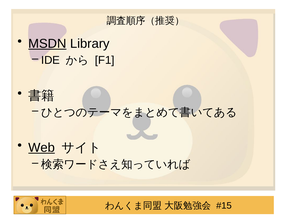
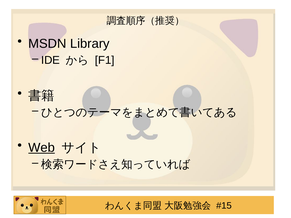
MSDN underline: present -> none (47, 44)
